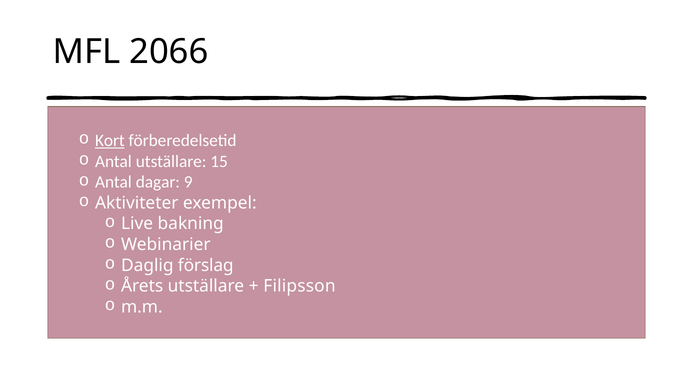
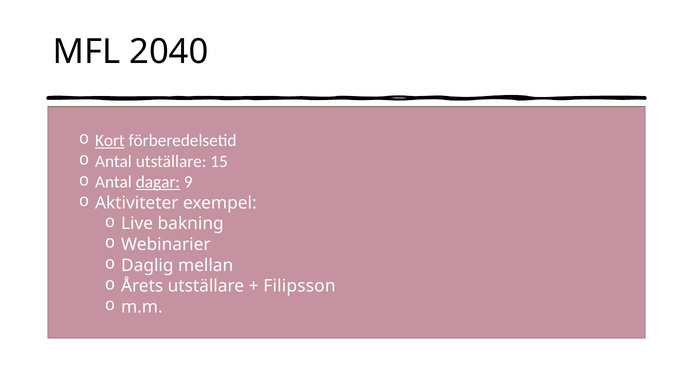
2066: 2066 -> 2040 (169, 52)
dagar underline: none -> present (158, 182)
förslag: förslag -> mellan (206, 265)
